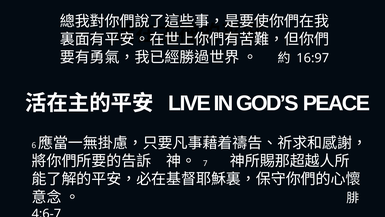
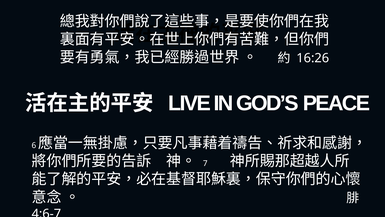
16:97: 16:97 -> 16:26 (313, 58)
